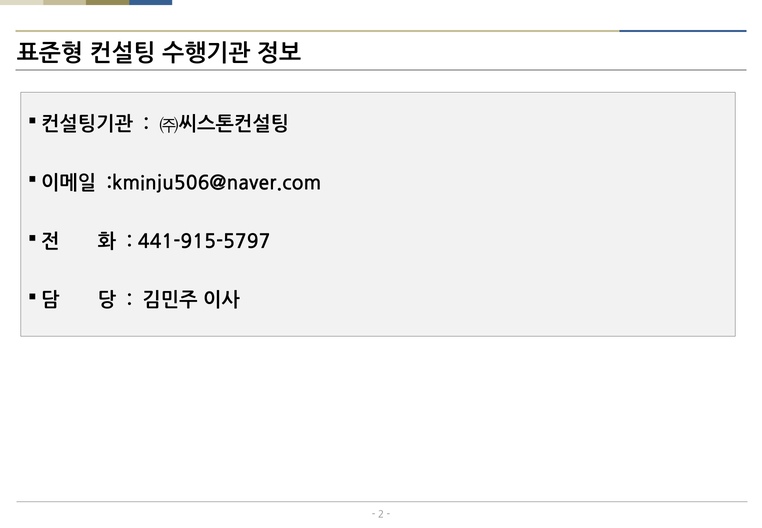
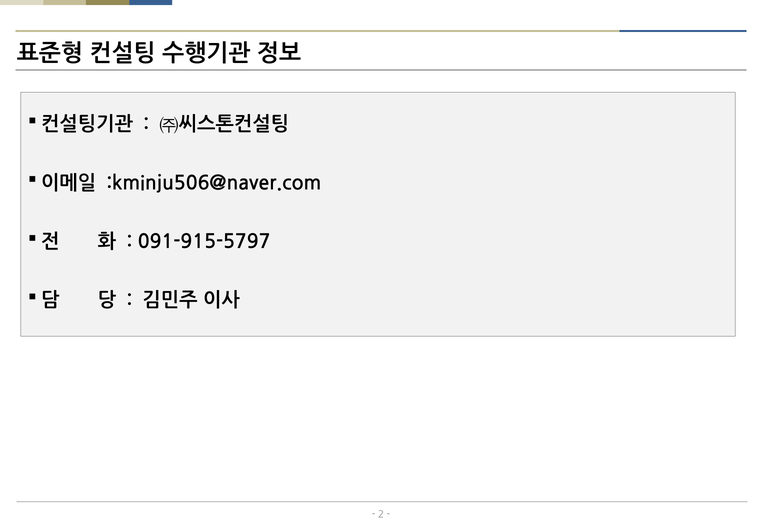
441-915-5797: 441-915-5797 -> 091-915-5797 (204, 242)
